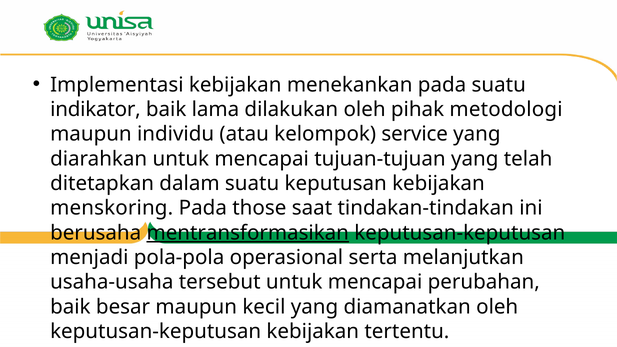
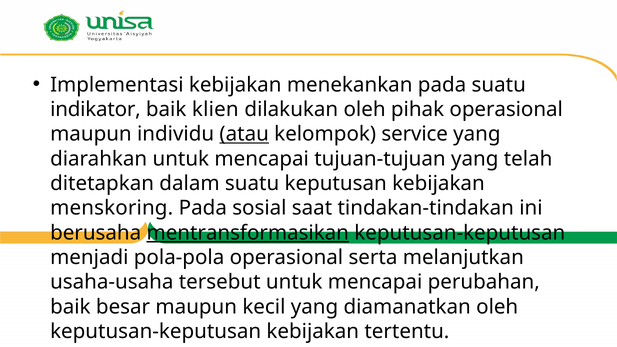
lama: lama -> klien (215, 109)
pihak metodologi: metodologi -> operasional (506, 109)
atau underline: none -> present (244, 134)
those: those -> sosial (259, 208)
